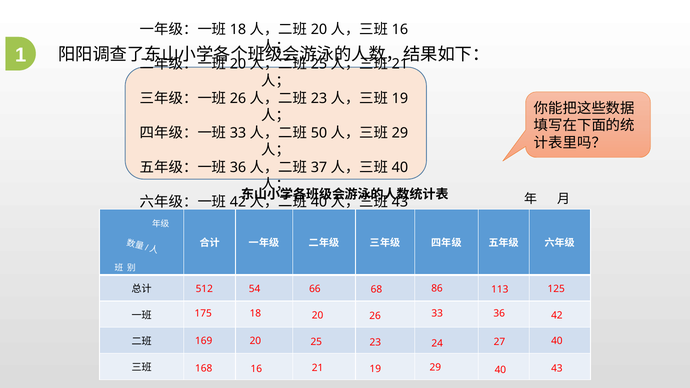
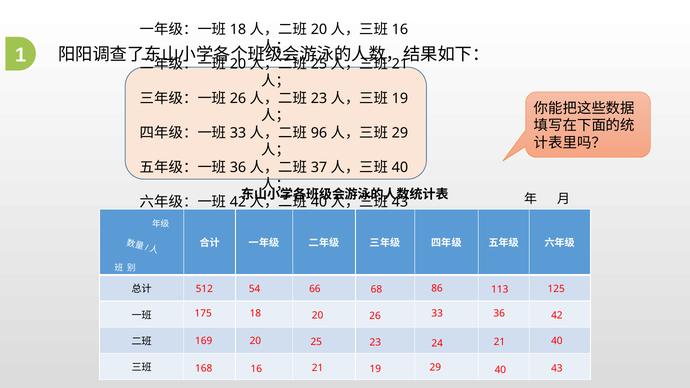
50: 50 -> 96 (319, 133)
23 27: 27 -> 21 (499, 342)
